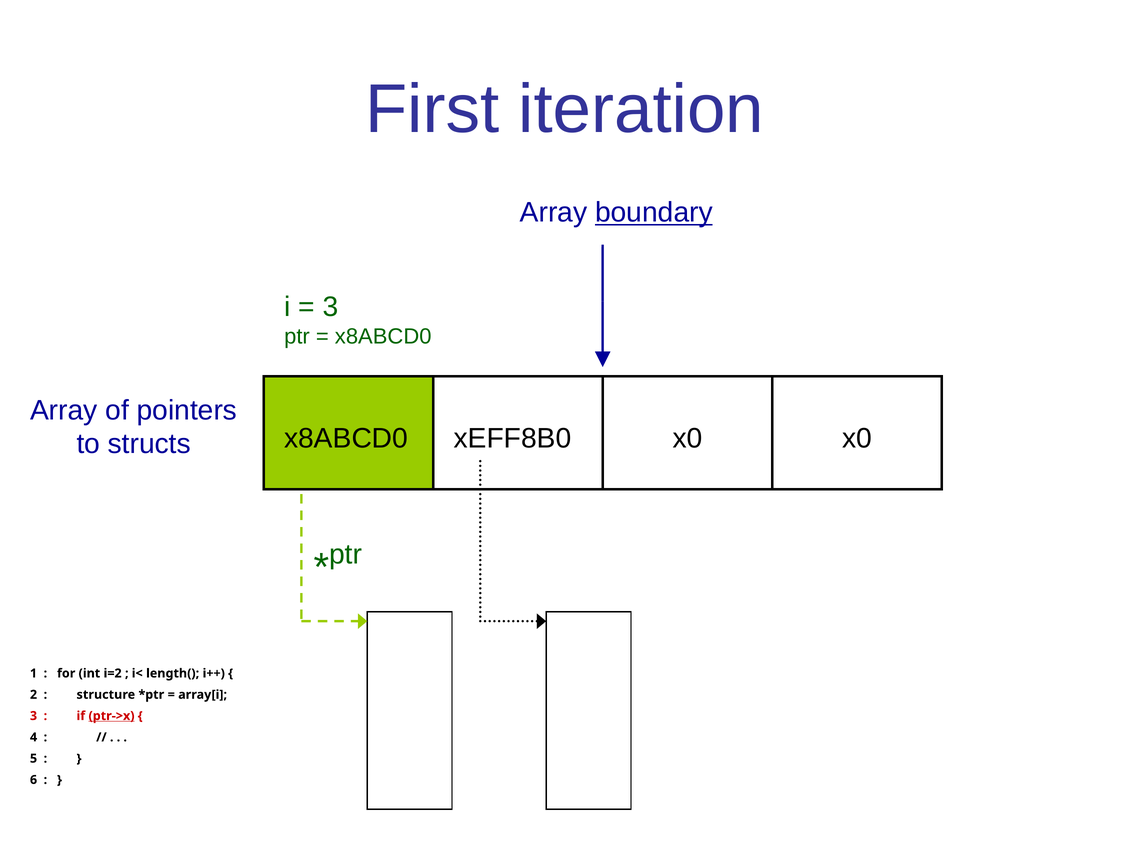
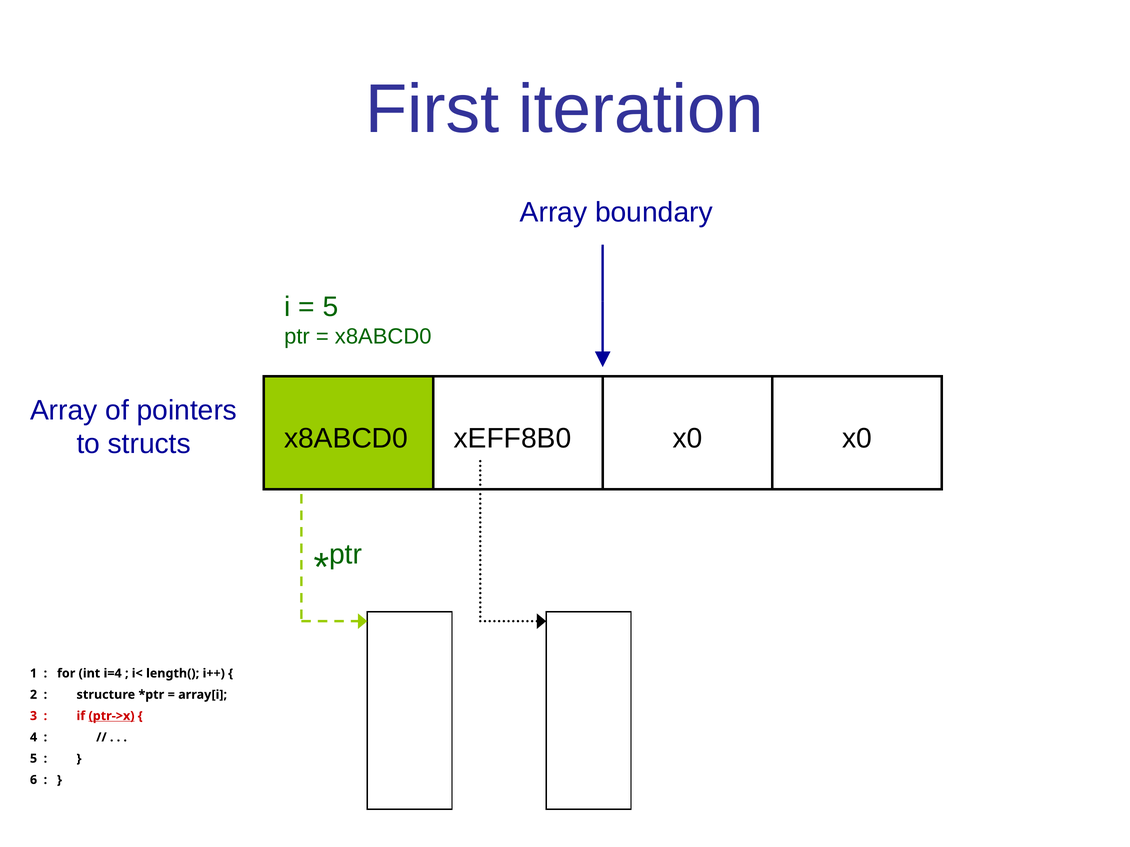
boundary underline: present -> none (654, 213)
3: 3 -> 5 (330, 307)
i=2: i=2 -> i=4 (113, 674)
